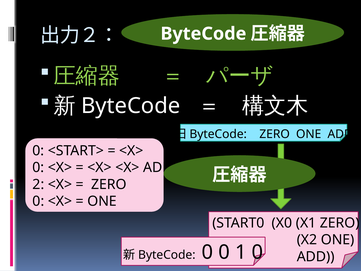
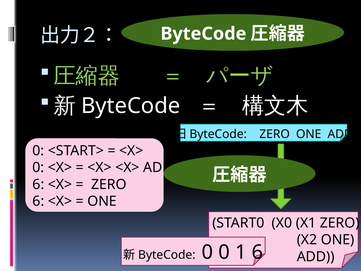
2: 2 -> 6 (38, 184)
0: 0 -> 6 (38, 201)
1 0: 0 -> 6 (257, 252)
